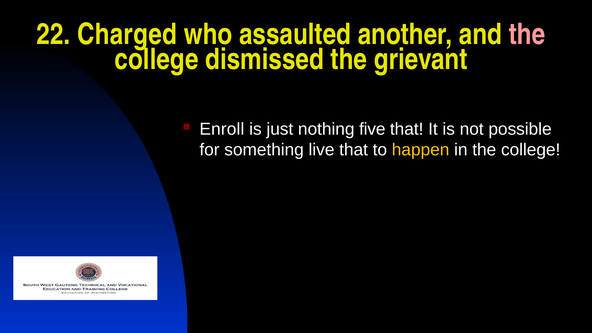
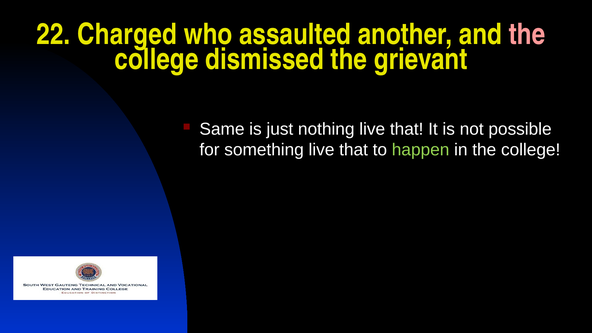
Enroll: Enroll -> Same (222, 129)
nothing five: five -> live (372, 129)
happen colour: yellow -> light green (421, 150)
